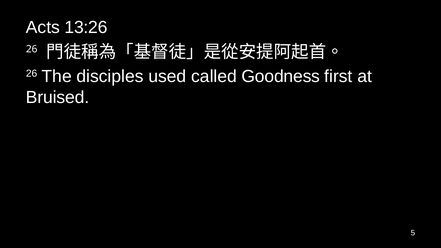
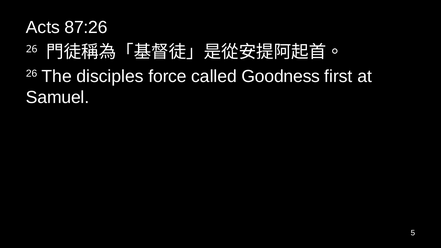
13:26: 13:26 -> 87:26 (86, 27)
used: used -> force (168, 76)
Bruised: Bruised -> Samuel (58, 97)
